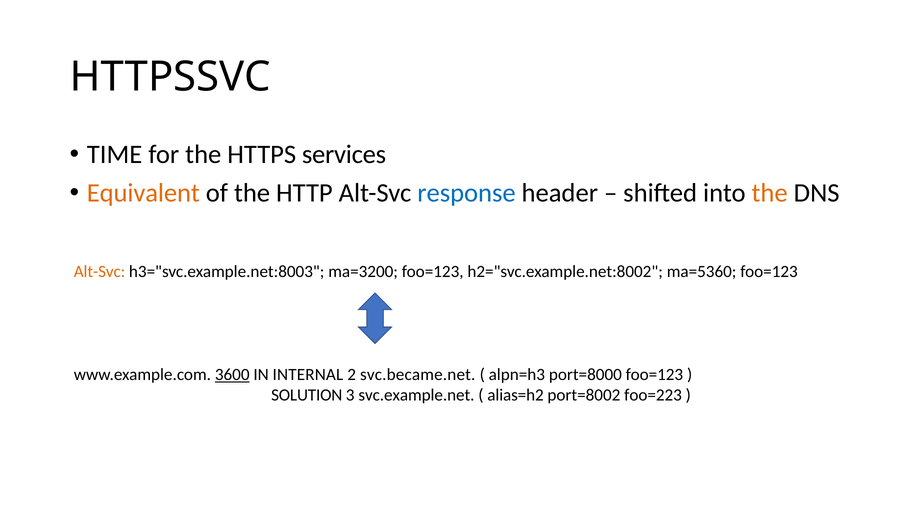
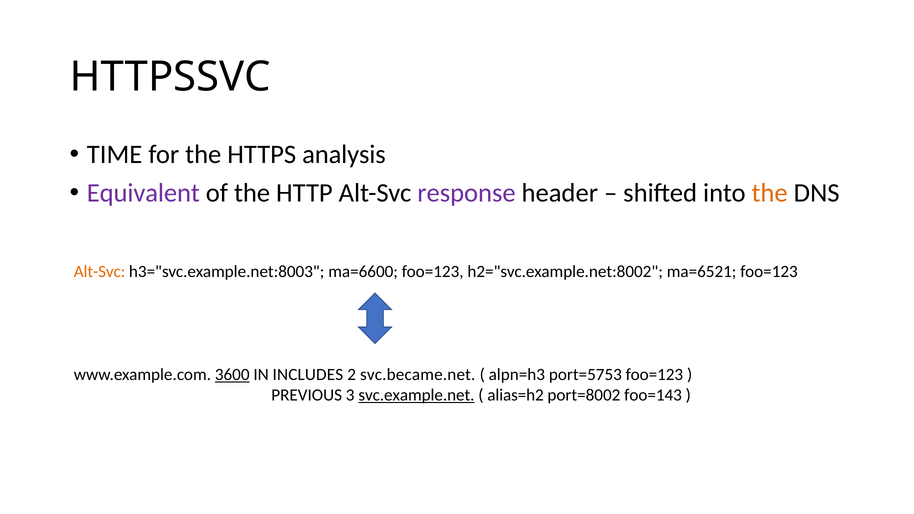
services: services -> analysis (344, 155)
Equivalent colour: orange -> purple (143, 193)
response colour: blue -> purple (467, 193)
ma=3200: ma=3200 -> ma=6600 (363, 272)
ma=5360: ma=5360 -> ma=6521 (702, 272)
INTERNAL: INTERNAL -> INCLUDES (308, 375)
port=8000: port=8000 -> port=5753 (585, 375)
SOLUTION: SOLUTION -> PREVIOUS (307, 395)
svc.example.net underline: none -> present (416, 395)
foo=223: foo=223 -> foo=143 (653, 395)
